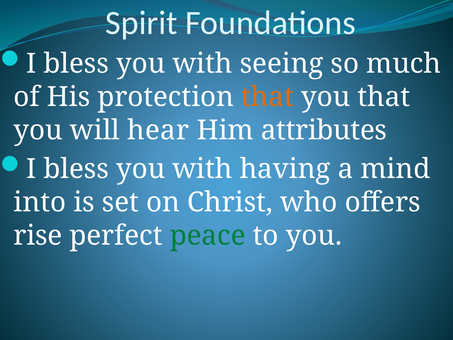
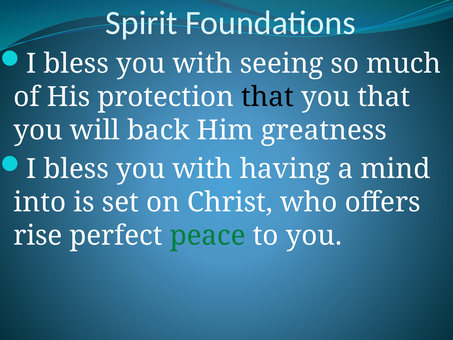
that colour: orange -> black (268, 97)
hear: hear -> back (158, 130)
attributes: attributes -> greatness (324, 130)
